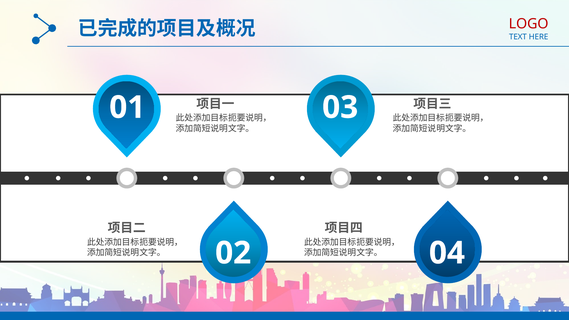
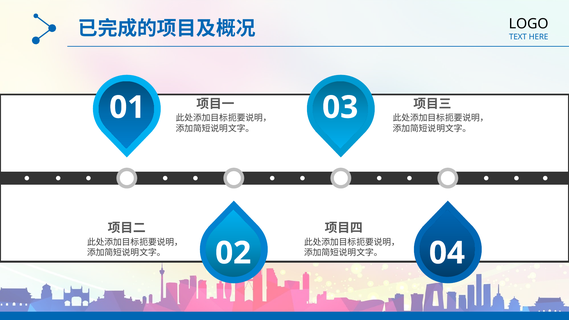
LOGO colour: red -> black (529, 24)
